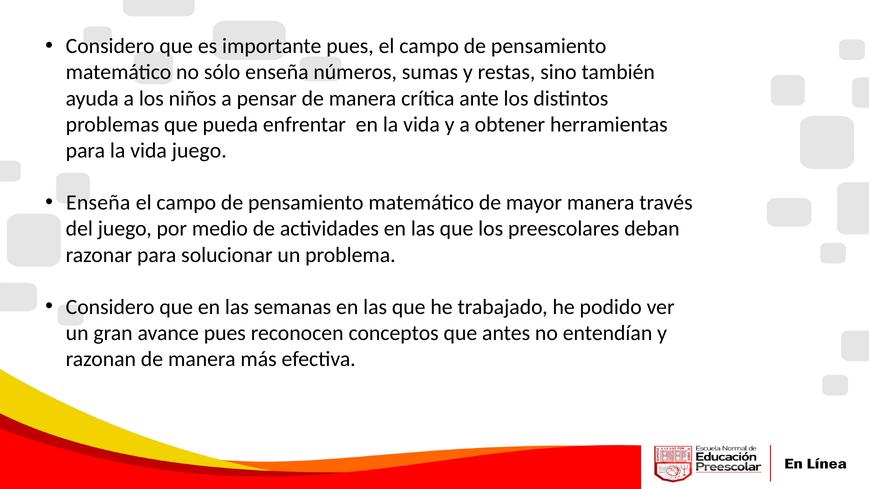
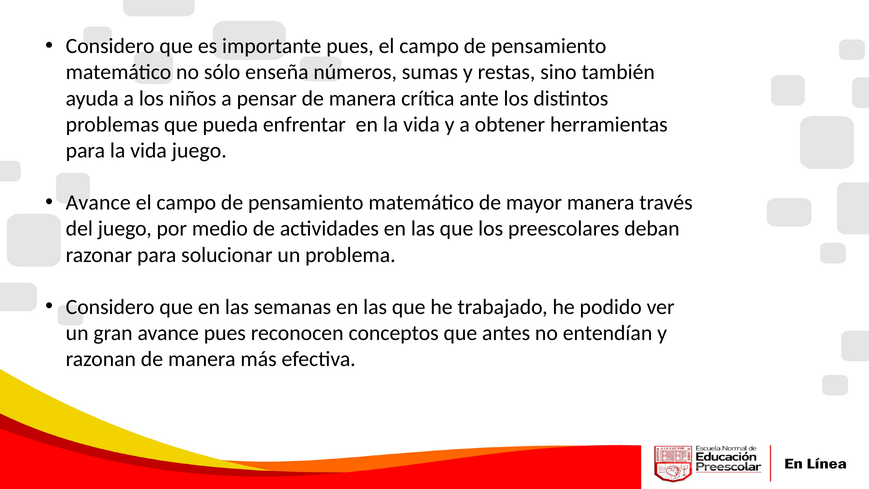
Enseña: Enseña -> Avance (98, 203)
